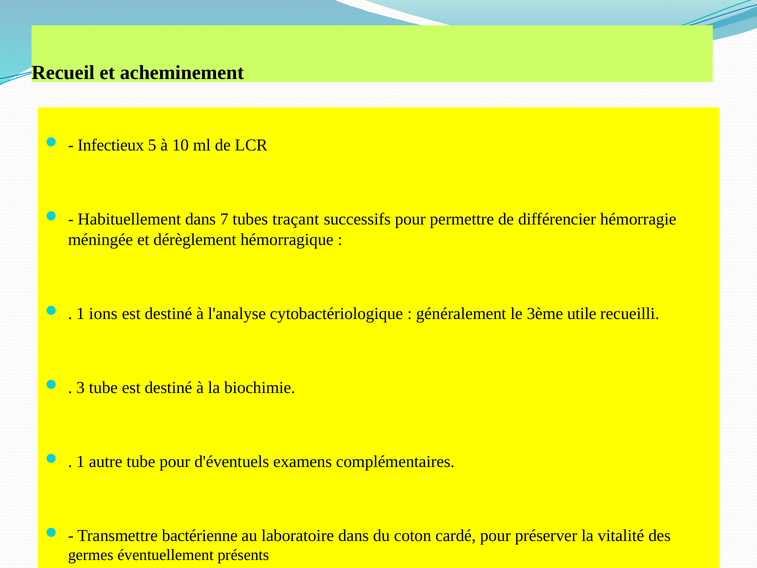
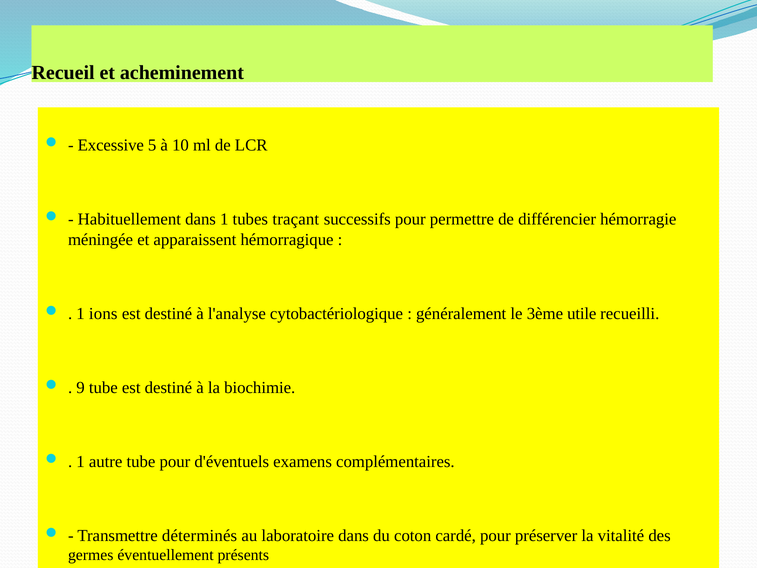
Infectieux: Infectieux -> Excessive (111, 145)
dans 7: 7 -> 1 (224, 219)
dérèglement: dérèglement -> apparaissent (195, 239)
3: 3 -> 9 (81, 387)
bactérienne: bactérienne -> déterminés (200, 535)
